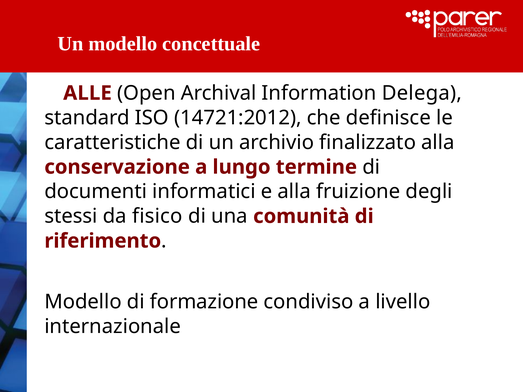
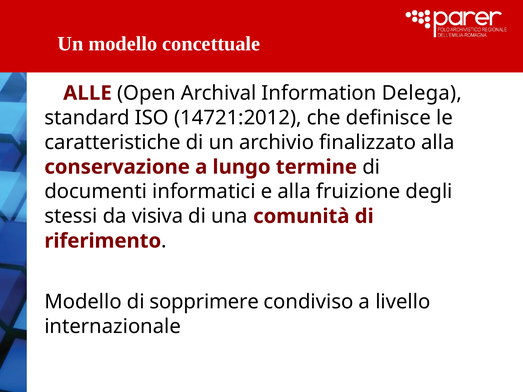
fisico: fisico -> visiva (158, 216)
formazione: formazione -> sopprimere (204, 302)
